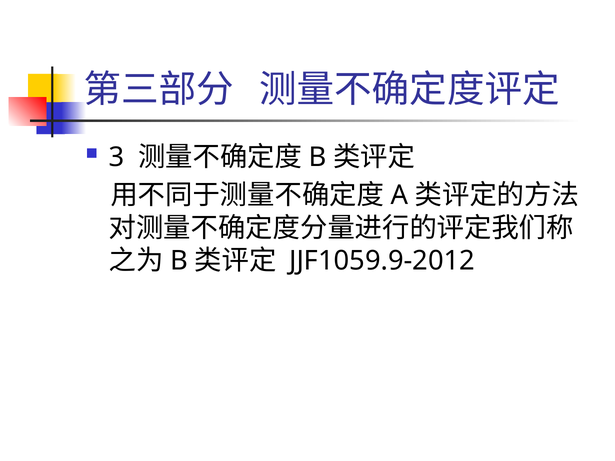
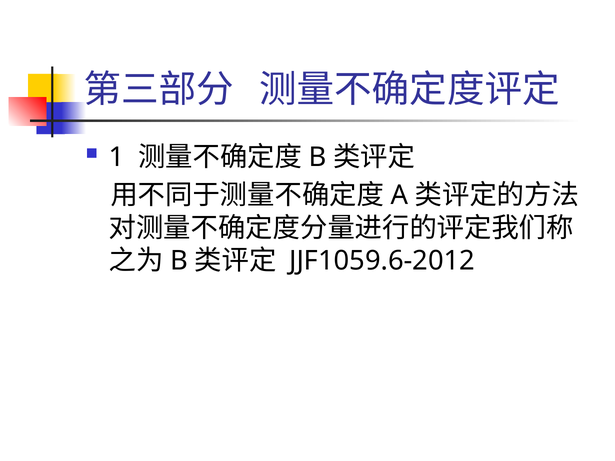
3: 3 -> 1 (117, 157)
JJF1059.9-2012: JJF1059.9-2012 -> JJF1059.6-2012 (382, 261)
